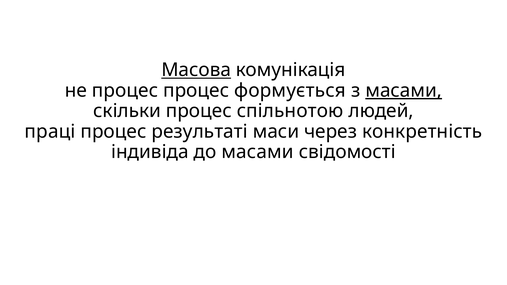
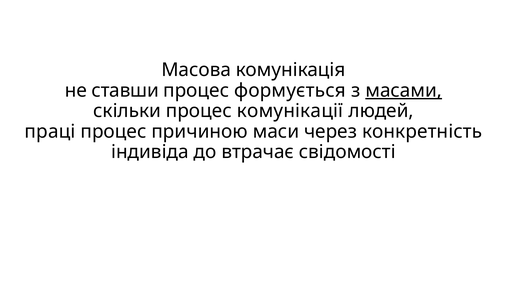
Масова underline: present -> none (196, 70)
не процес: процес -> ставши (125, 90)
спільнотою: спільнотою -> комунікації (290, 111)
результаті: результаті -> причиною (200, 132)
до масами: масами -> втрачає (258, 152)
